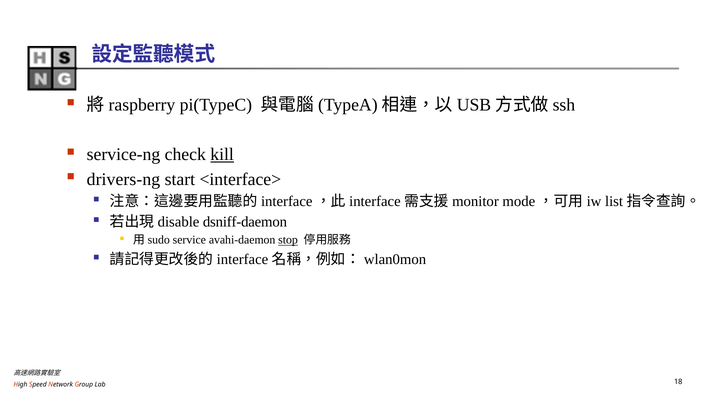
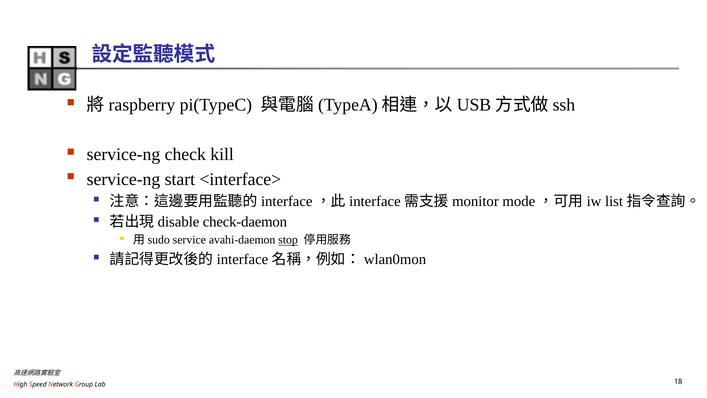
kill underline: present -> none (222, 154)
drivers-ng: drivers-ng -> service-ng (123, 179)
dsniff-daemon: dsniff-daemon -> check-daemon (245, 222)
